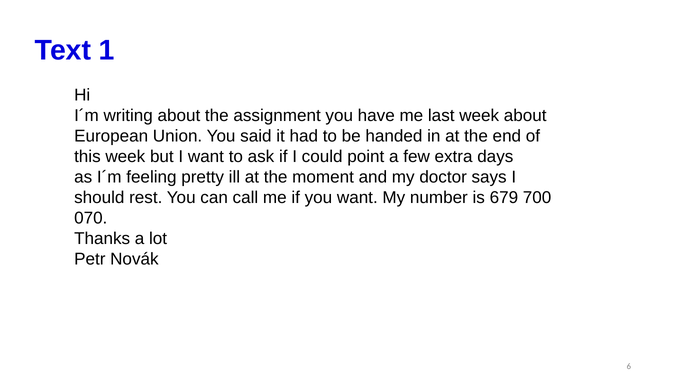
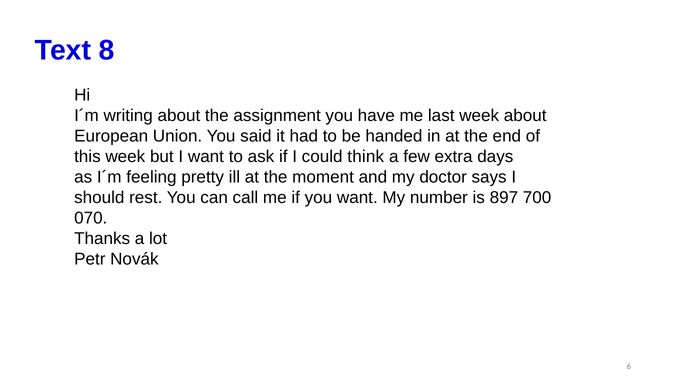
1: 1 -> 8 (107, 51)
point: point -> think (366, 157)
679: 679 -> 897 (504, 198)
